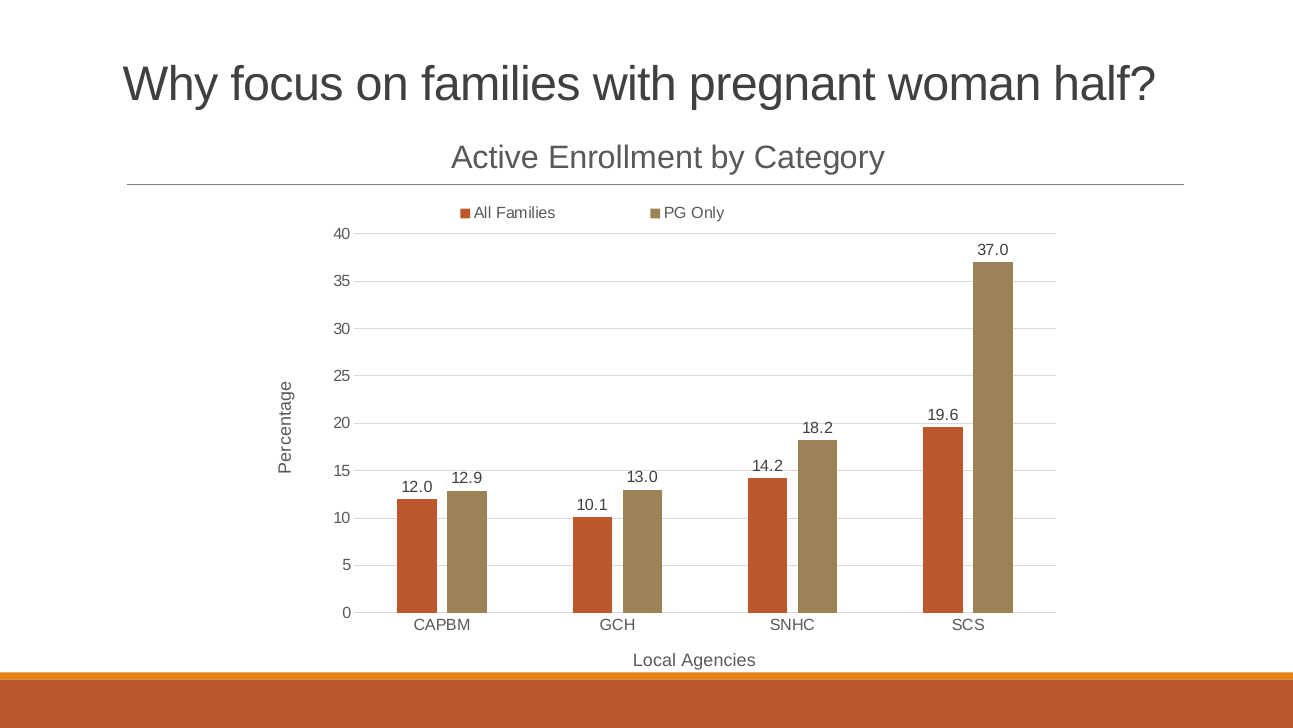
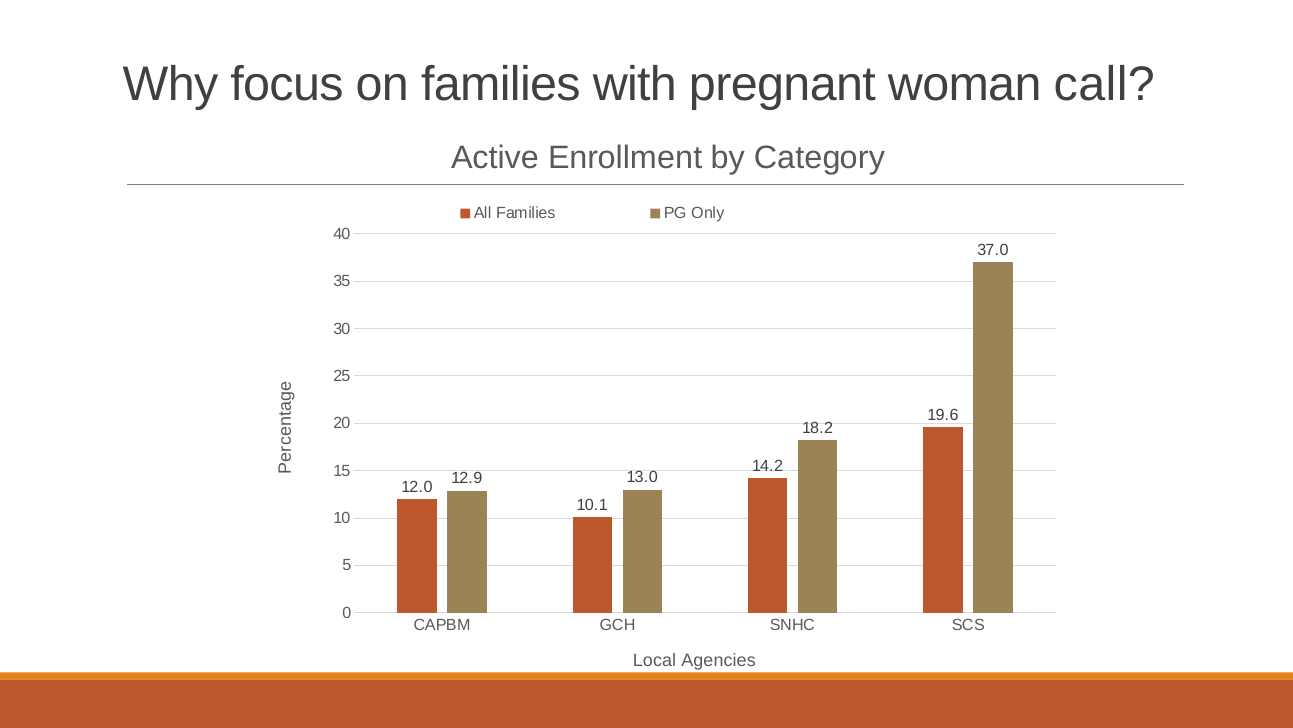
half: half -> call (1104, 84)
